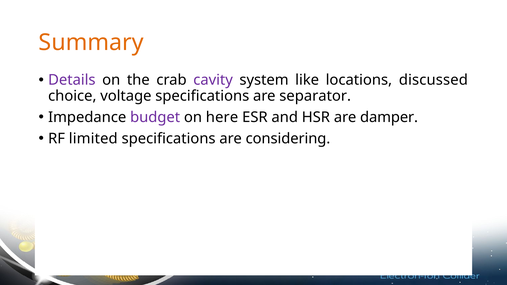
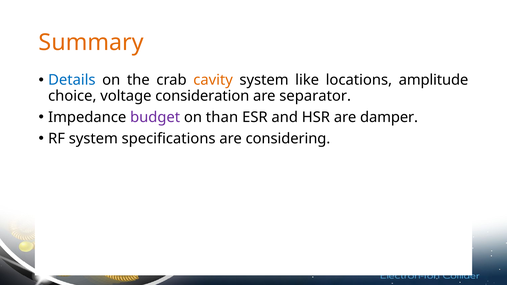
Details colour: purple -> blue (72, 80)
cavity colour: purple -> orange (213, 80)
discussed: discussed -> amplitude (434, 80)
voltage specifications: specifications -> consideration (202, 96)
here: here -> than (222, 117)
RF limited: limited -> system (93, 139)
